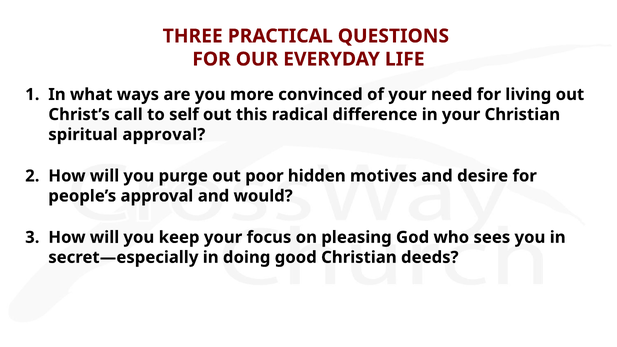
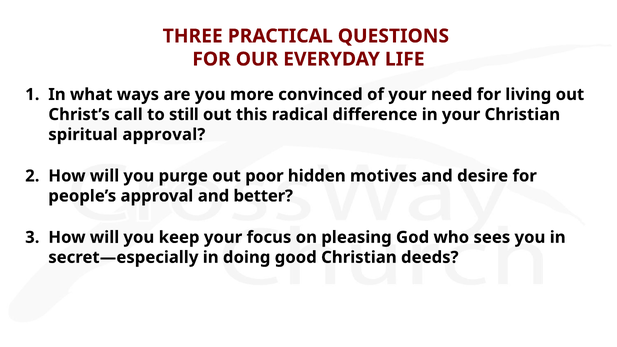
self: self -> still (184, 115)
would: would -> better (263, 196)
